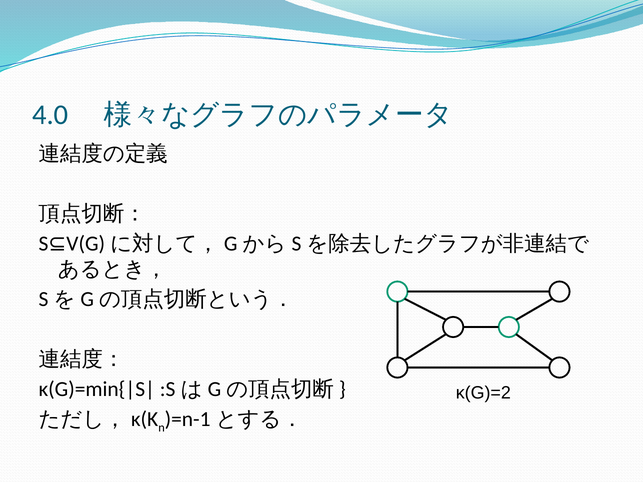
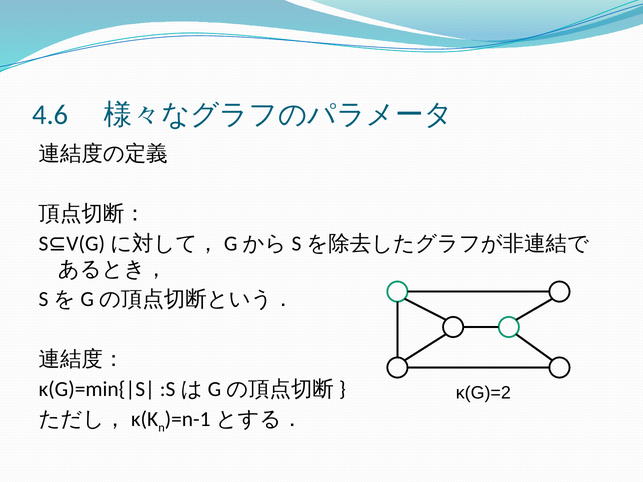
4.0: 4.0 -> 4.6 (50, 115)
